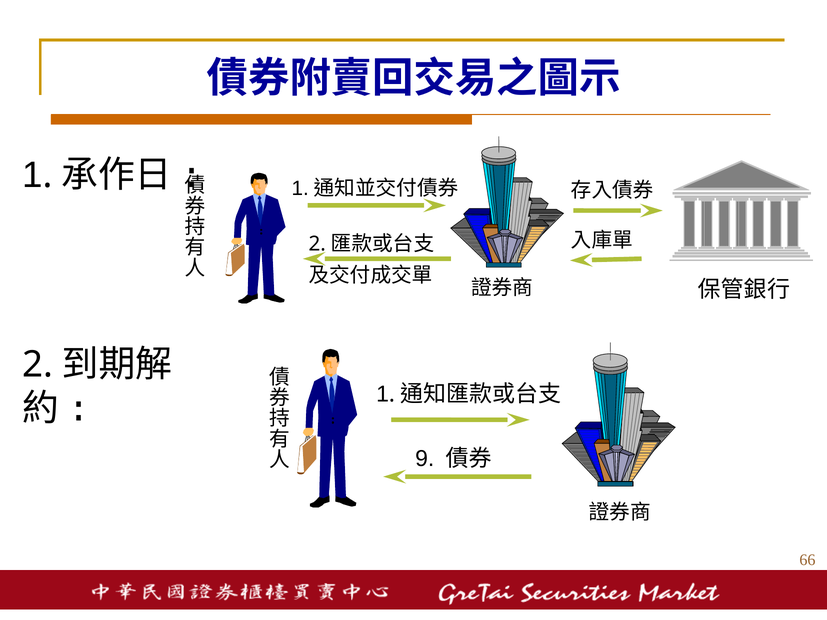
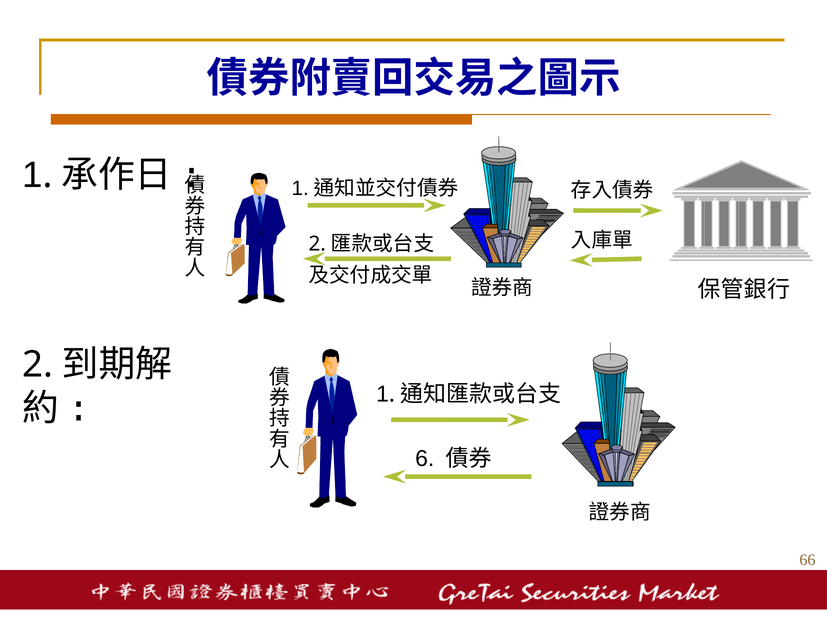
9: 9 -> 6 (425, 459)
